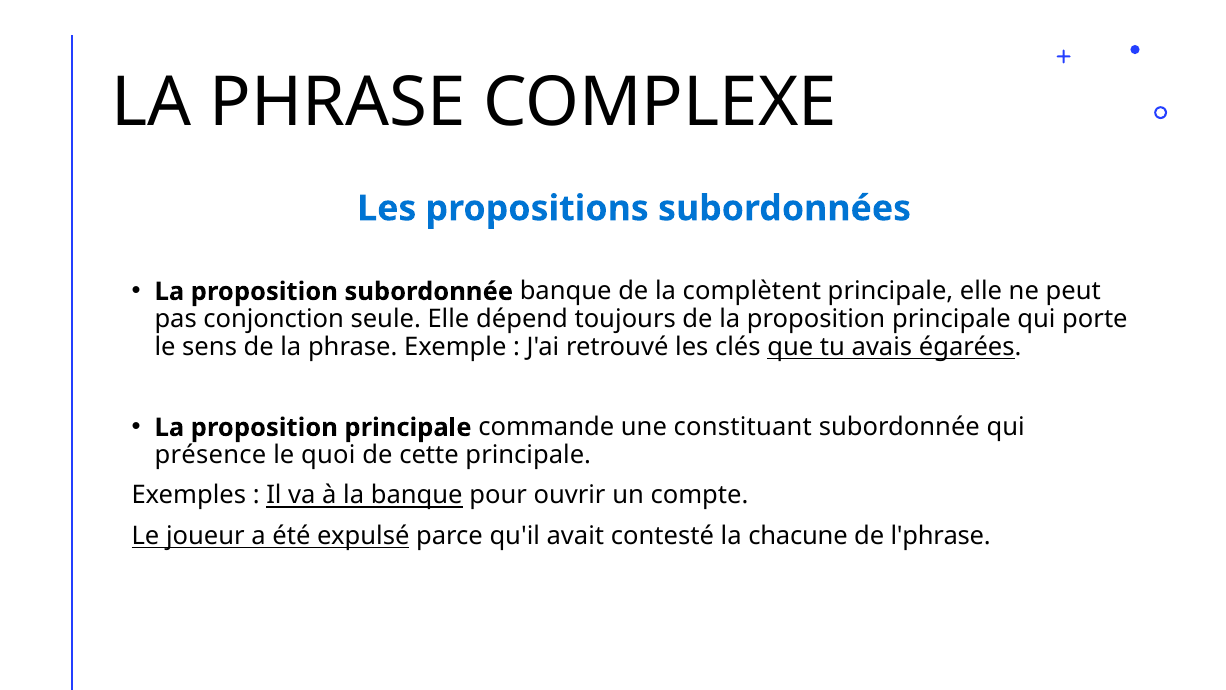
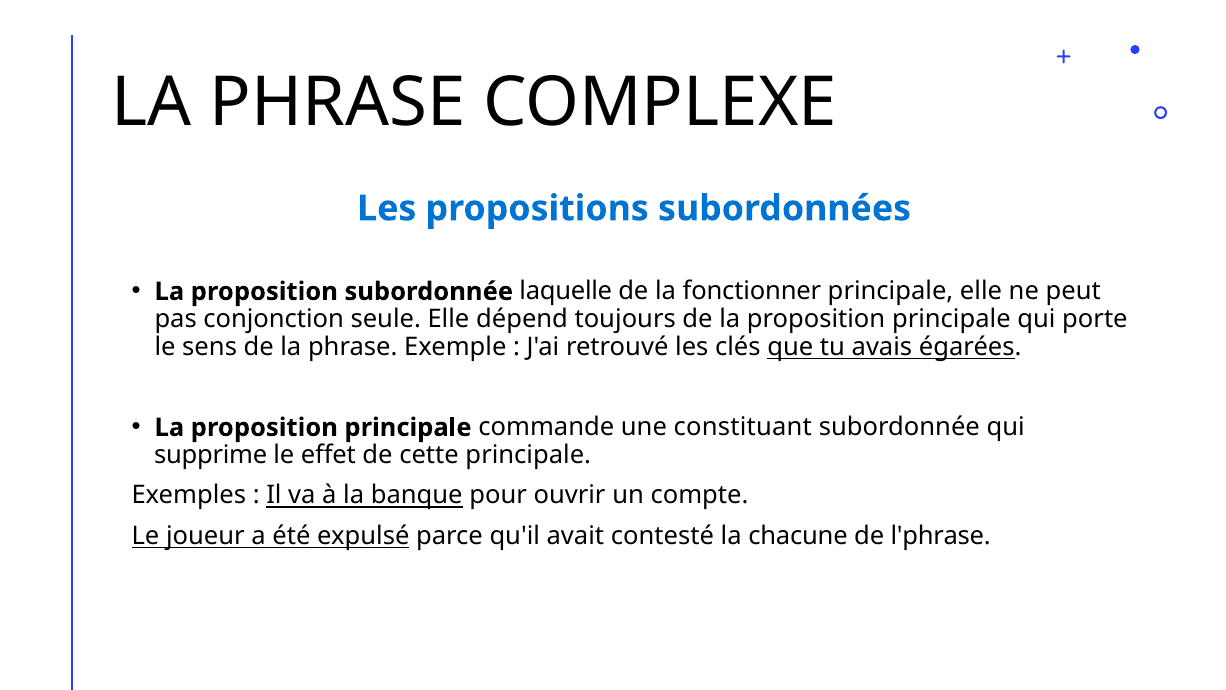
subordonnée banque: banque -> laquelle (566, 291)
complètent: complètent -> fonctionner (752, 291)
présence: présence -> supprime (211, 455)
quoi: quoi -> effet (328, 455)
